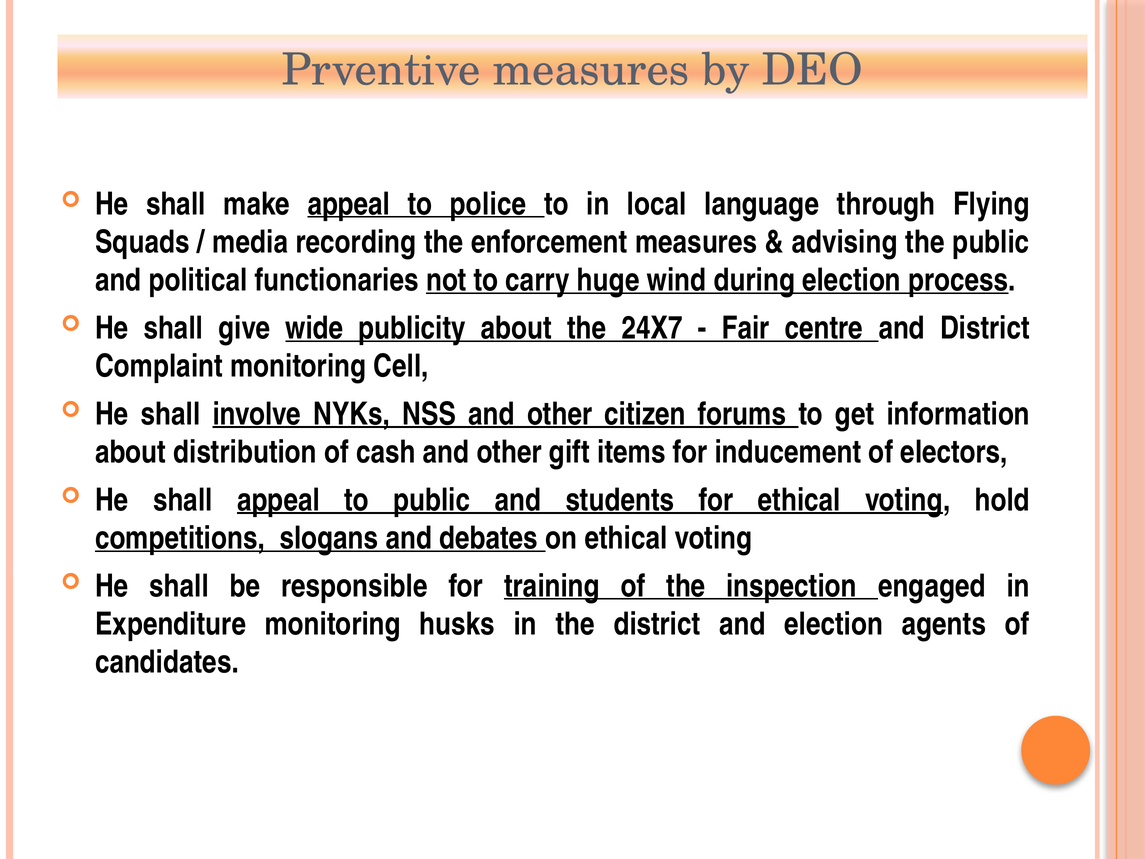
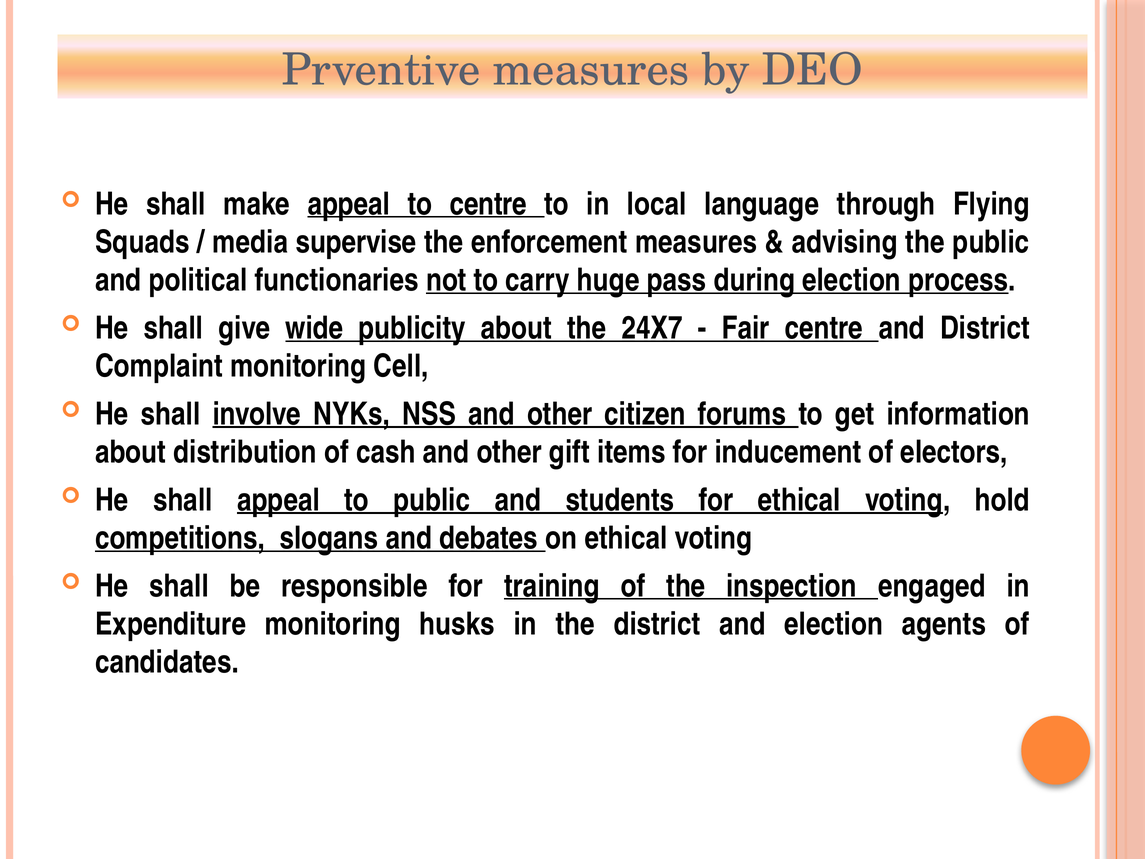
to police: police -> centre (488, 204)
recording: recording -> supervise (356, 242)
wind: wind -> pass (677, 280)
